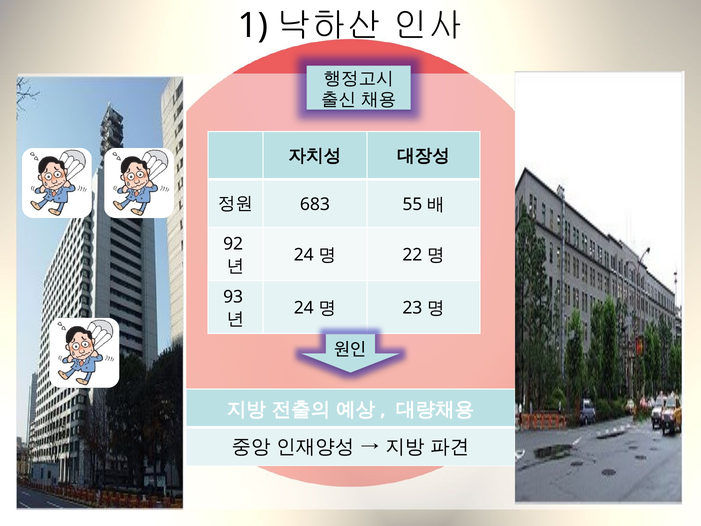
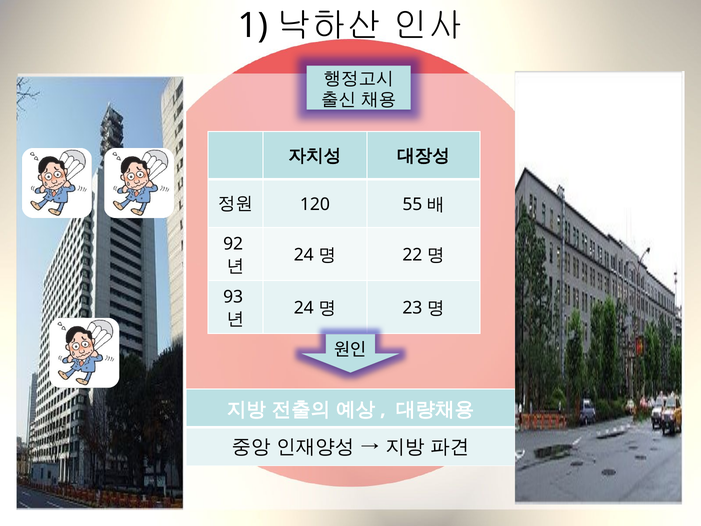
683: 683 -> 120 (315, 204)
